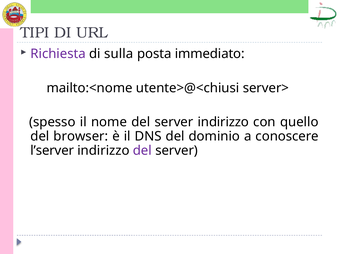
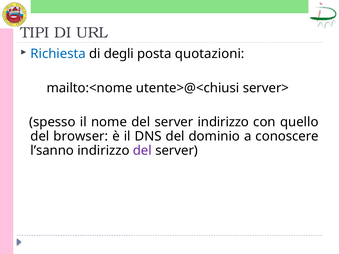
Richiesta colour: purple -> blue (58, 54)
sulla: sulla -> degli (119, 54)
immediato: immediato -> quotazioni (210, 54)
l’server: l’server -> l’sanno (52, 151)
